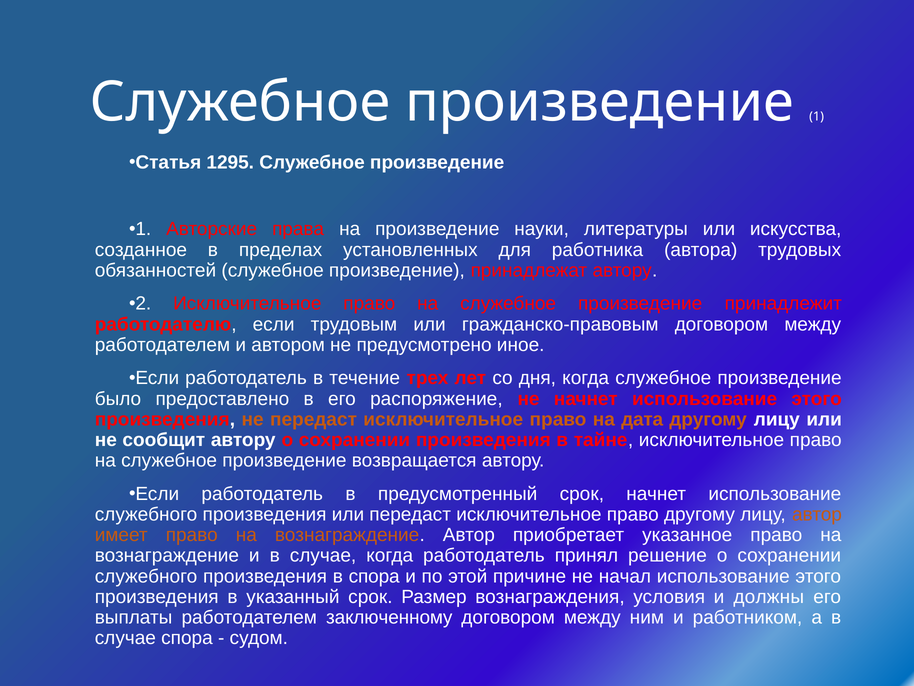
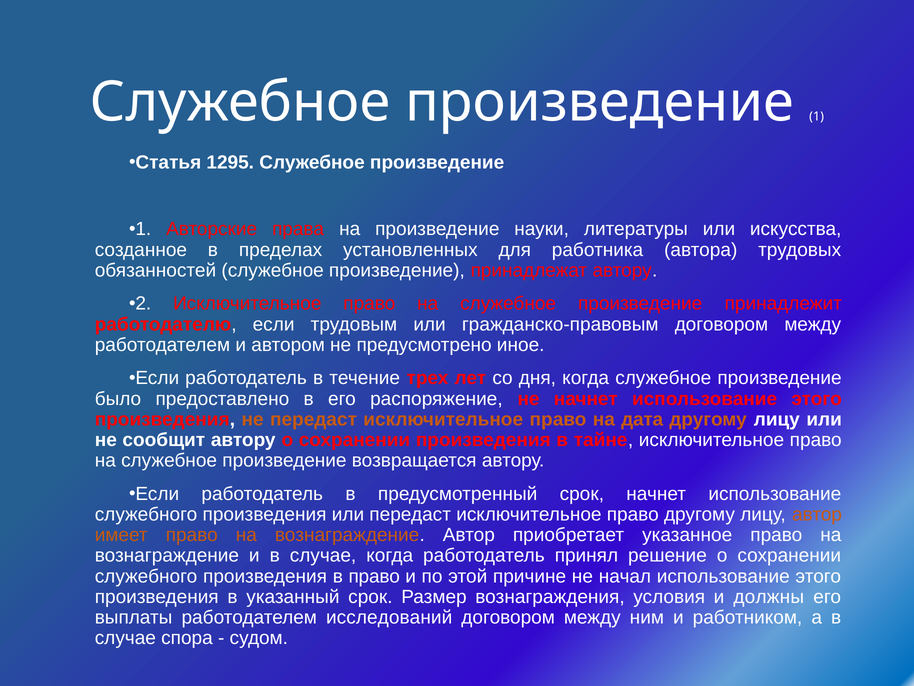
в спора: спора -> право (374, 576)
заключенному: заключенному -> исследований (389, 617)
